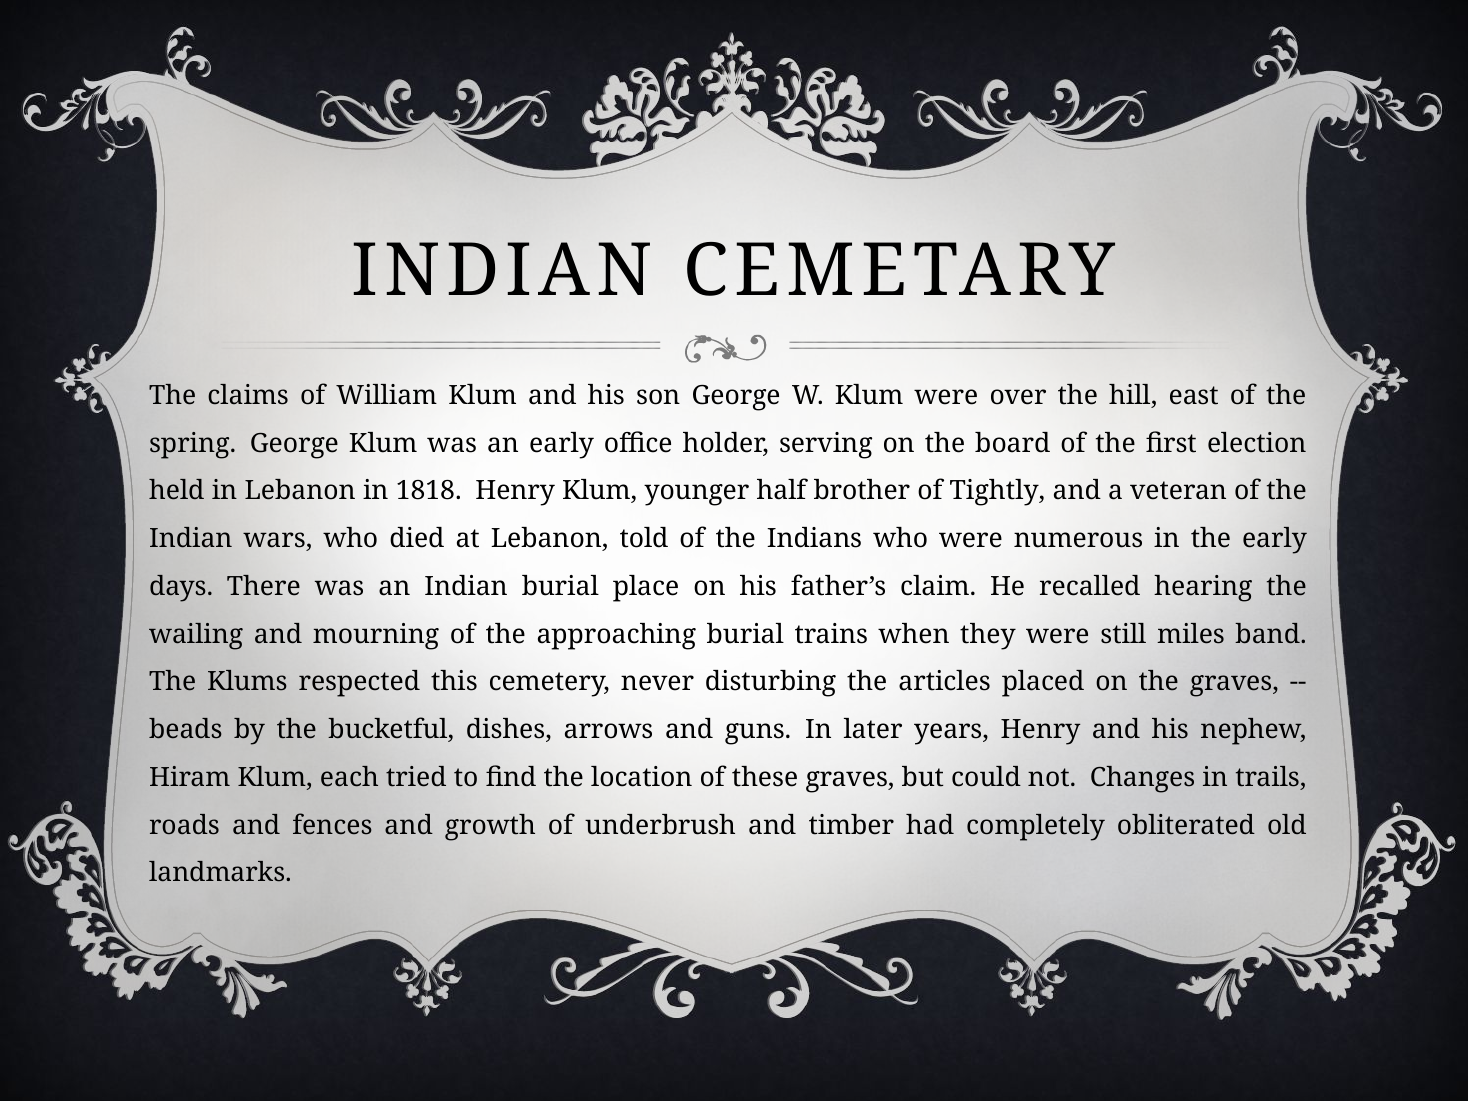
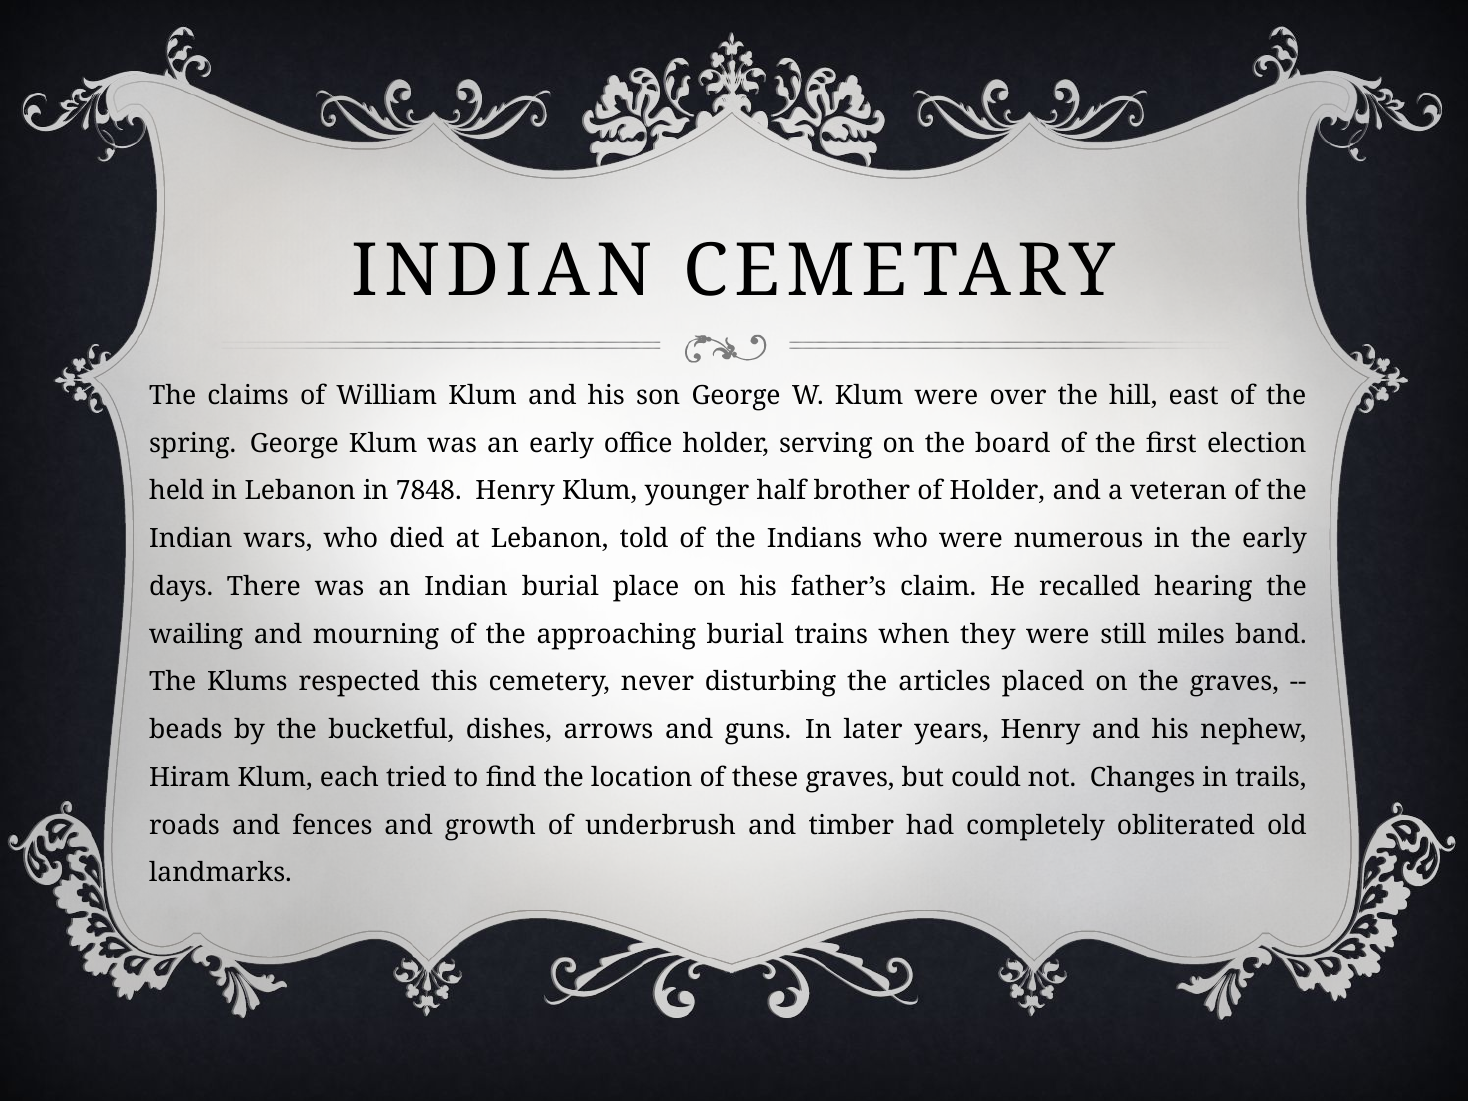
1818: 1818 -> 7848 (429, 491)
of Tightly: Tightly -> Holder (997, 491)
